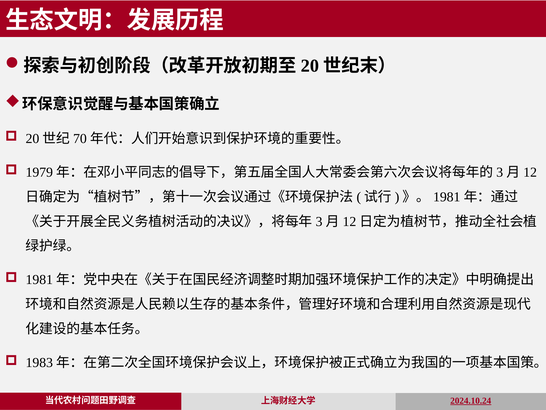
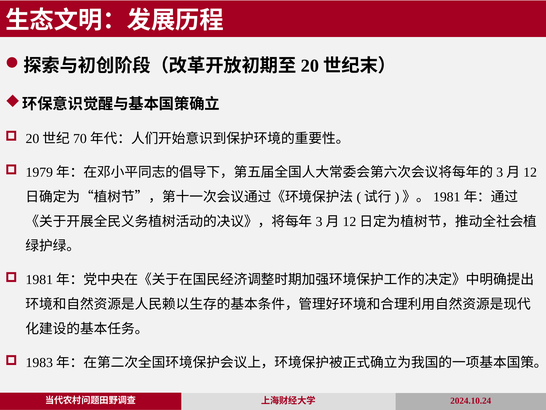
2024.10.24 underline: present -> none (471, 400)
